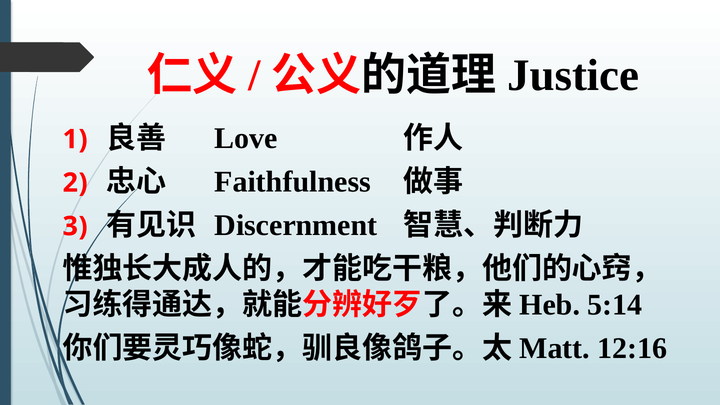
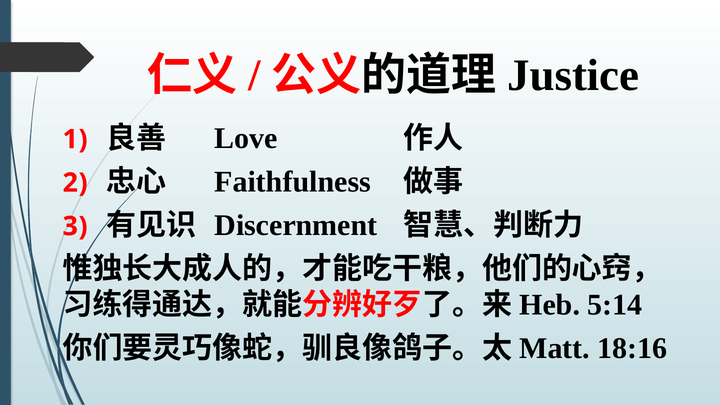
12:16: 12:16 -> 18:16 (632, 348)
